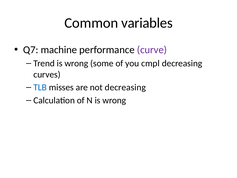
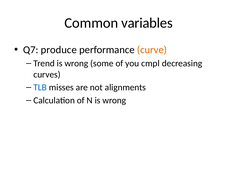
machine: machine -> produce (59, 50)
curve colour: purple -> orange (152, 50)
not decreasing: decreasing -> alignments (125, 87)
